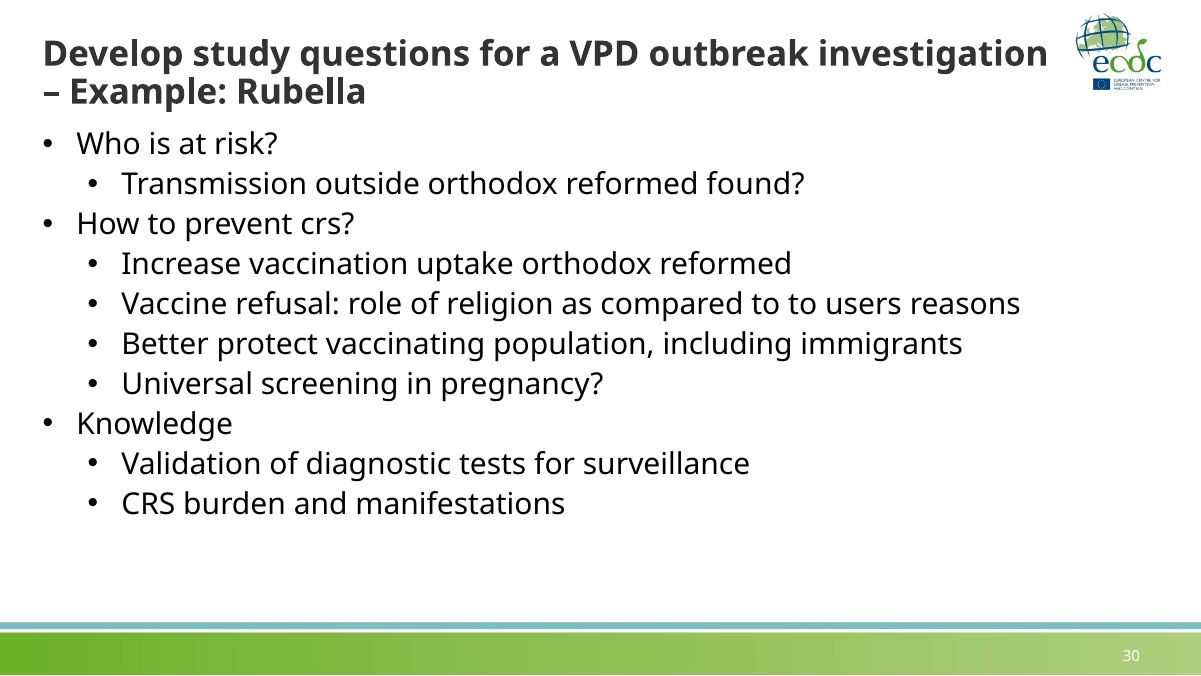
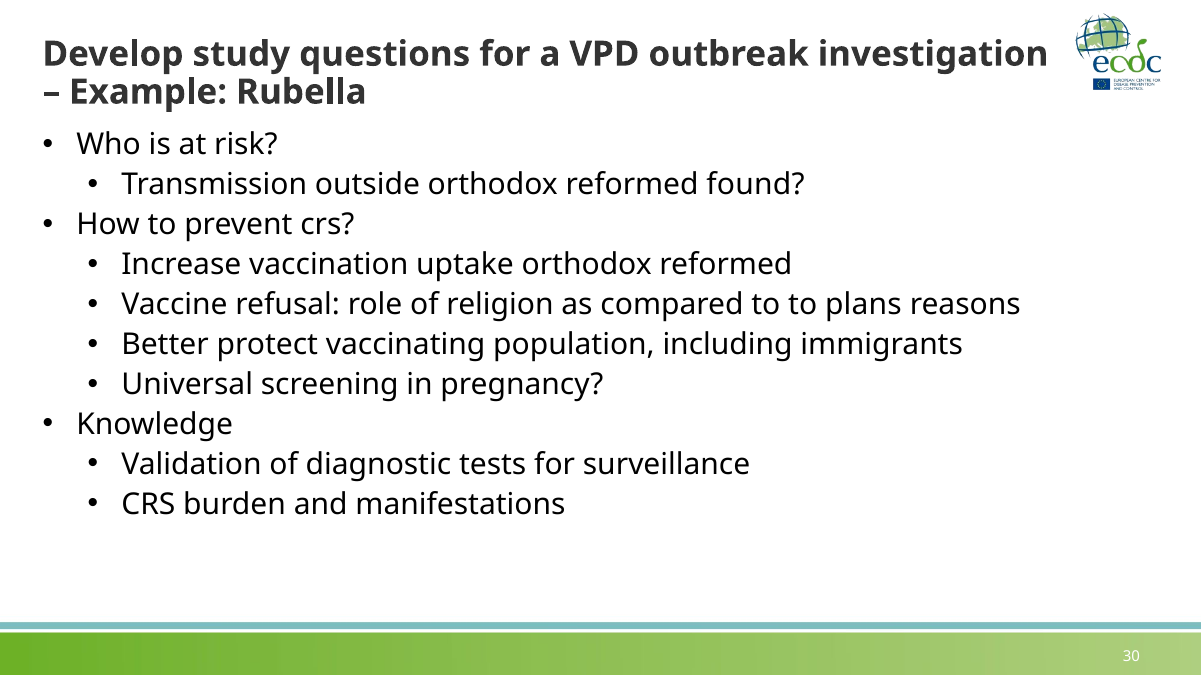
users: users -> plans (863, 304)
